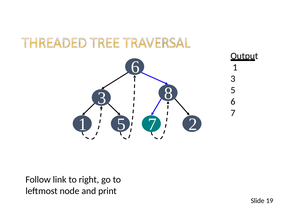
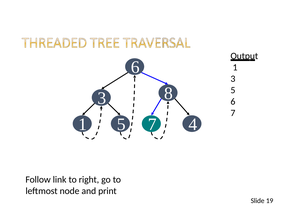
2: 2 -> 4 (193, 125)
